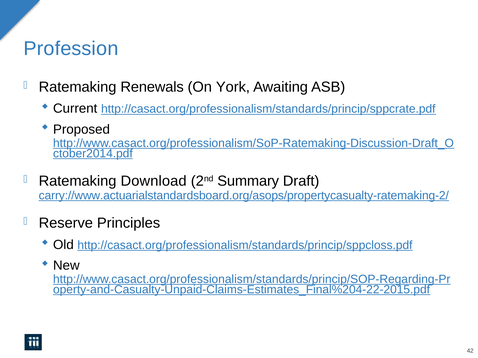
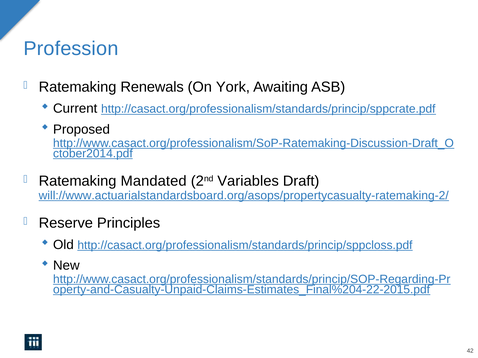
Download: Download -> Mandated (154, 181)
Summary: Summary -> Variables (248, 181)
carry://www.actuarialstandardsboard.org/asops/propertycasualty-ratemaking-2/: carry://www.actuarialstandardsboard.org/asops/propertycasualty-ratemaking-2/ -> will://www.actuarialstandardsboard.org/asops/propertycasualty-ratemaking-2/ (244, 196)
